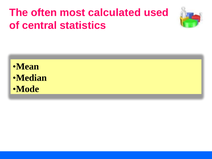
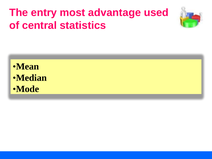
often: often -> entry (44, 13)
calculated: calculated -> advantage (115, 13)
